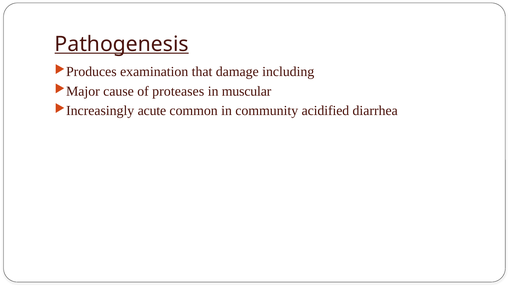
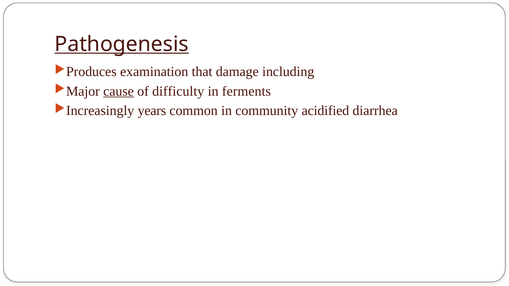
cause underline: none -> present (119, 91)
proteases: proteases -> difficulty (178, 91)
muscular: muscular -> ferments (246, 91)
acute: acute -> years (152, 111)
